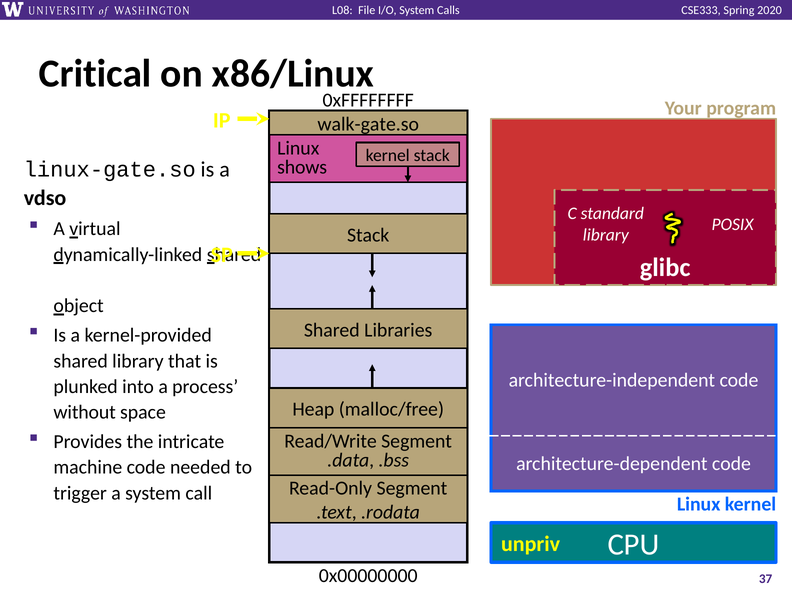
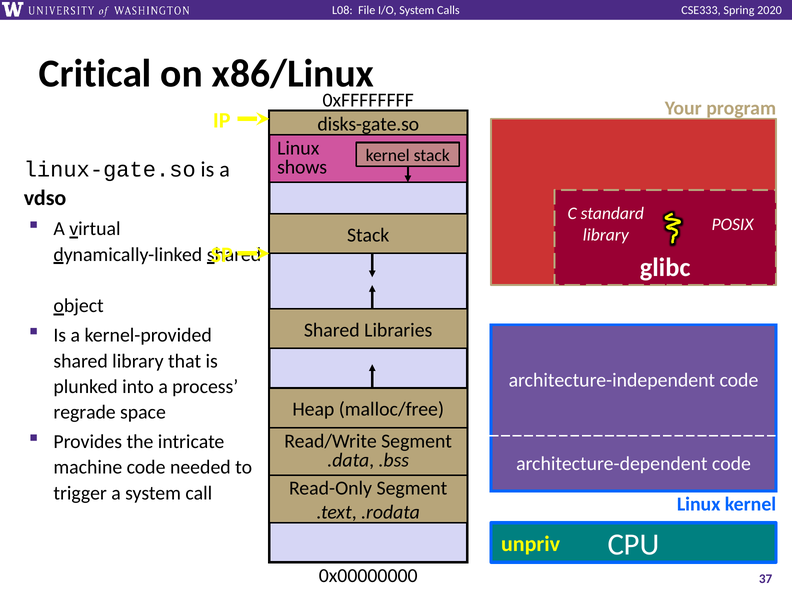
walk-gate.so: walk-gate.so -> disks-gate.so (368, 124)
without: without -> regrade (85, 412)
